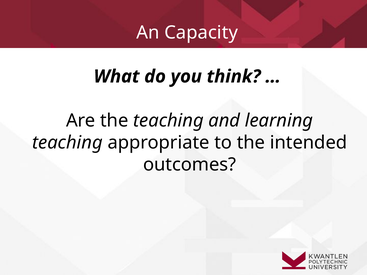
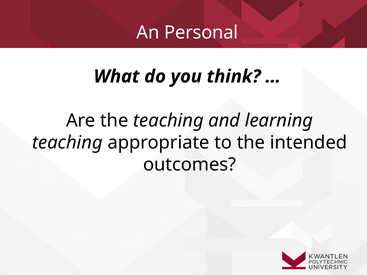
Capacity: Capacity -> Personal (201, 32)
